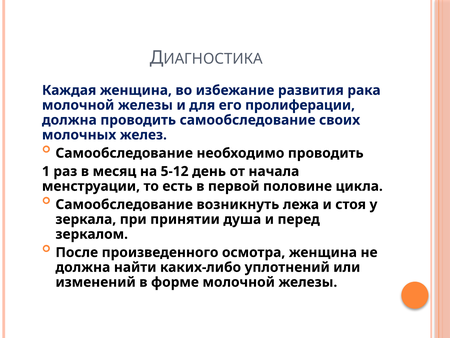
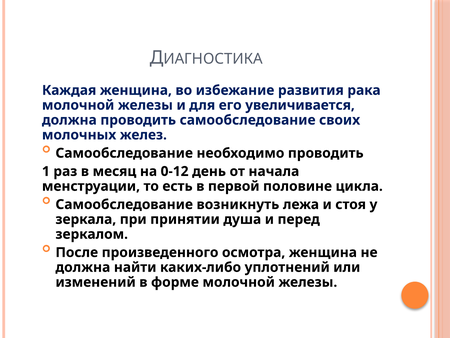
пролиферации: пролиферации -> увеличивается (300, 105)
5-12: 5-12 -> 0-12 (175, 171)
